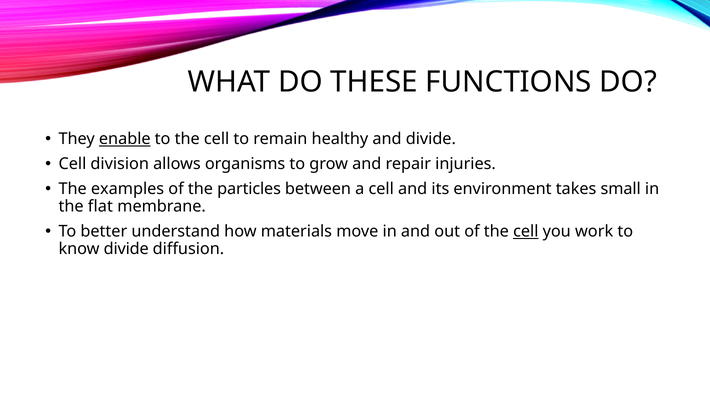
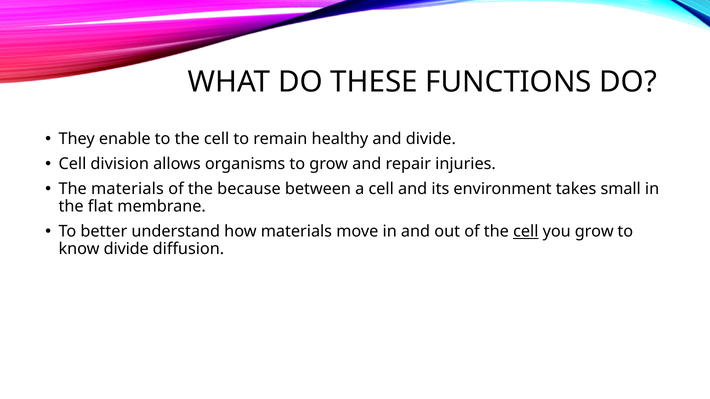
enable underline: present -> none (125, 139)
The examples: examples -> materials (127, 189)
particles: particles -> because (249, 189)
you work: work -> grow (594, 232)
